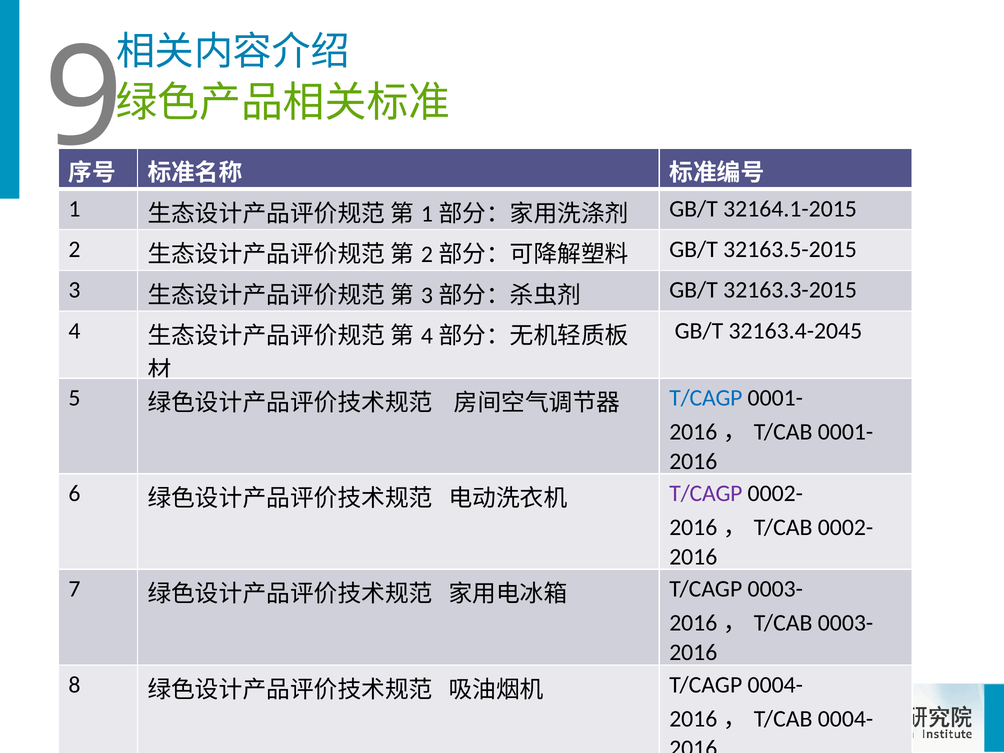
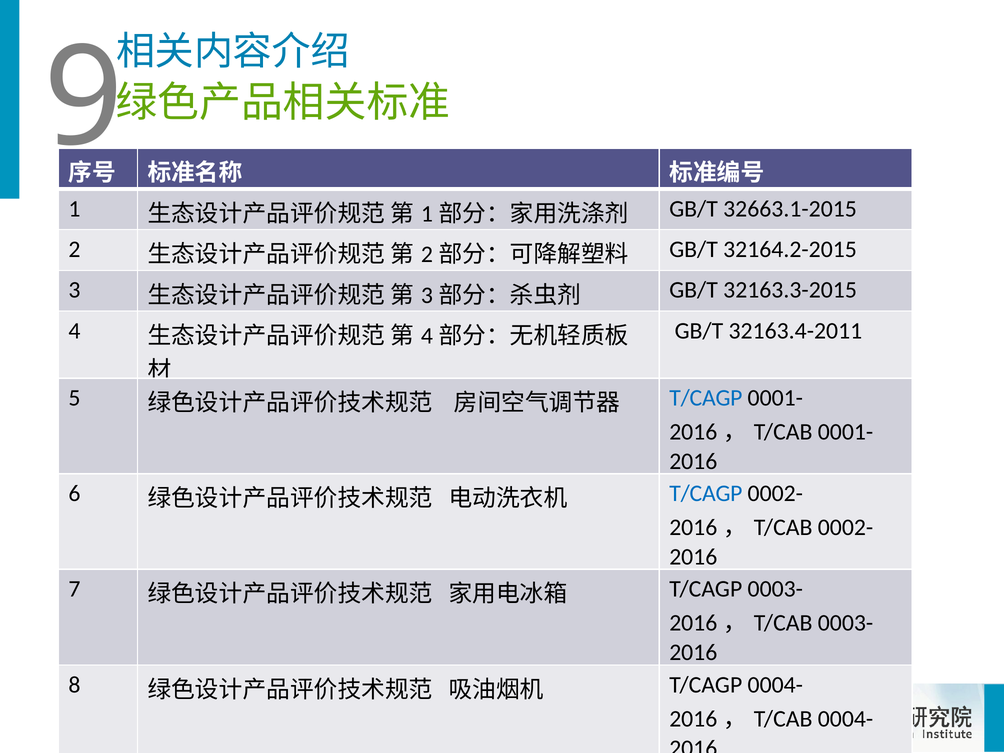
32164.1-2015: 32164.1-2015 -> 32663.1-2015 (790, 209)
32163.5-2015: 32163.5-2015 -> 32164.2-2015 (790, 249)
32163.4-2045: 32163.4-2045 -> 32163.4-2011 (795, 331)
T/CAGP colour: purple -> blue (706, 494)
